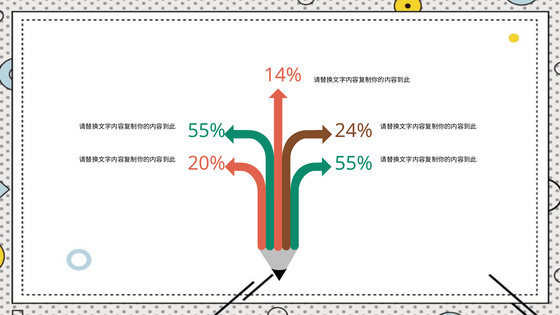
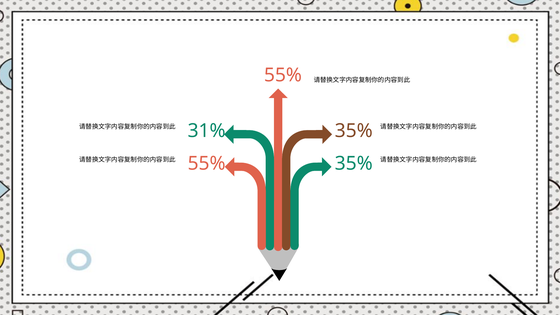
14%: 14% -> 55% (283, 75)
55%: 55% -> 31% (207, 131)
24%: 24% -> 35% (354, 131)
20%: 20% -> 55% (207, 164)
55%: 55% -> 35% (354, 164)
